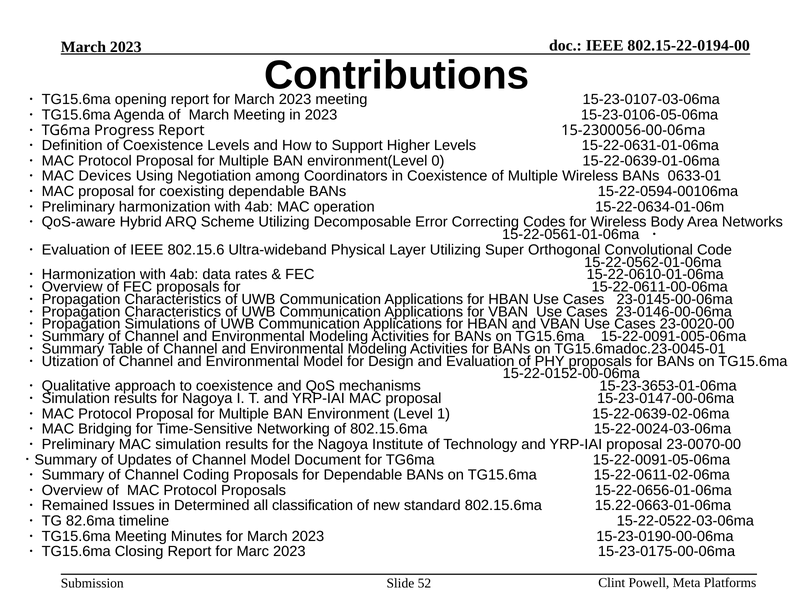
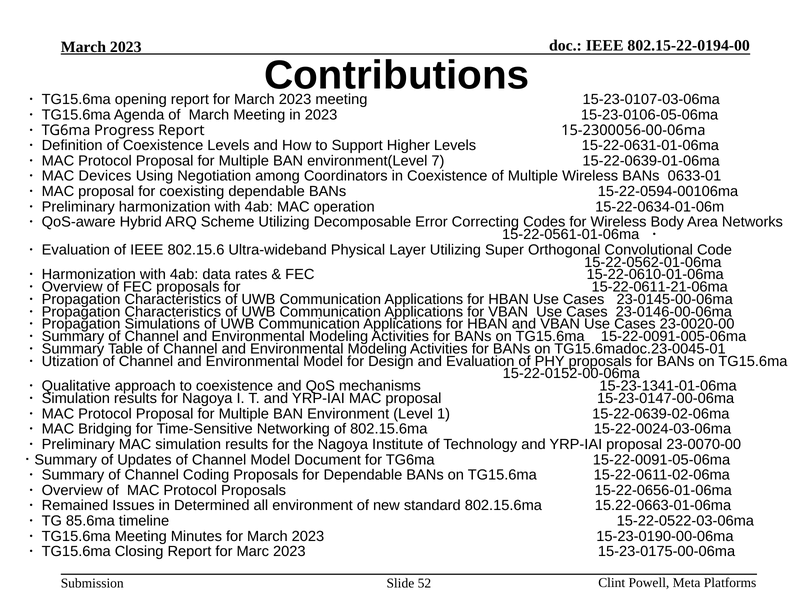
0: 0 -> 7 (438, 161)
15-22-0611-00-06ma: 15-22-0611-00-06ma -> 15-22-0611-21-06ma (660, 287)
15-23-3653-01-06ma: 15-23-3653-01-06ma -> 15-23-1341-01-06ma (668, 386)
all classification: classification -> environment (313, 506)
82.6ma: 82.6ma -> 85.6ma (90, 521)
